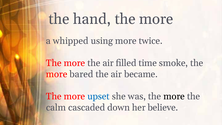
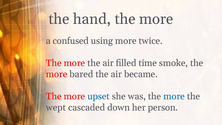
whipped: whipped -> confused (71, 41)
more colour: black -> blue (174, 96)
calm: calm -> wept (56, 107)
believe: believe -> person (163, 107)
